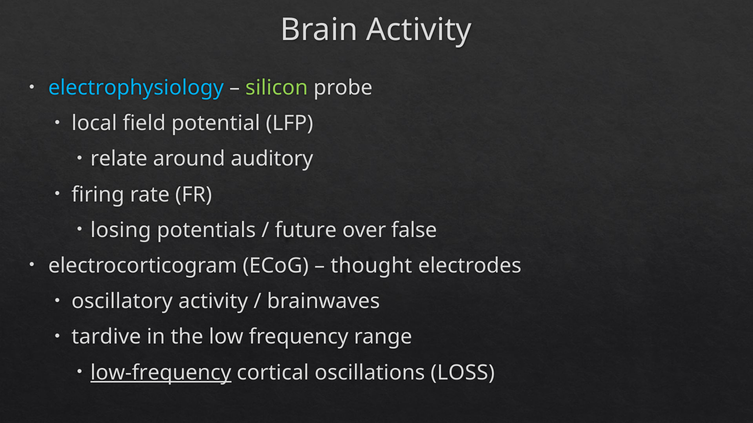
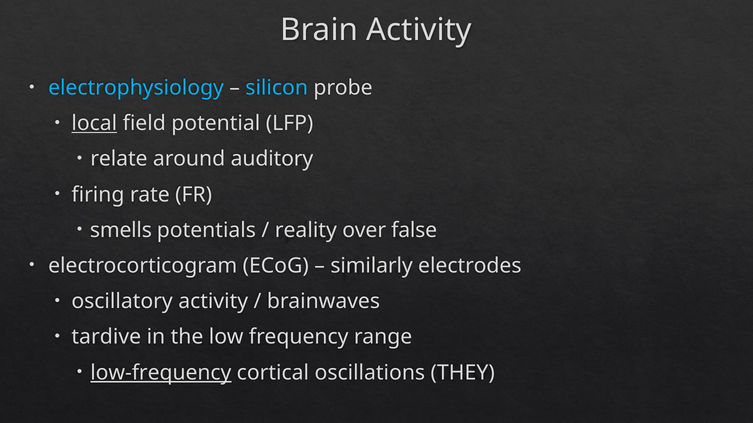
silicon colour: light green -> light blue (277, 88)
local underline: none -> present (94, 124)
losing: losing -> smells (121, 230)
future: future -> reality (306, 230)
thought: thought -> similarly (372, 266)
LOSS: LOSS -> THEY (463, 373)
